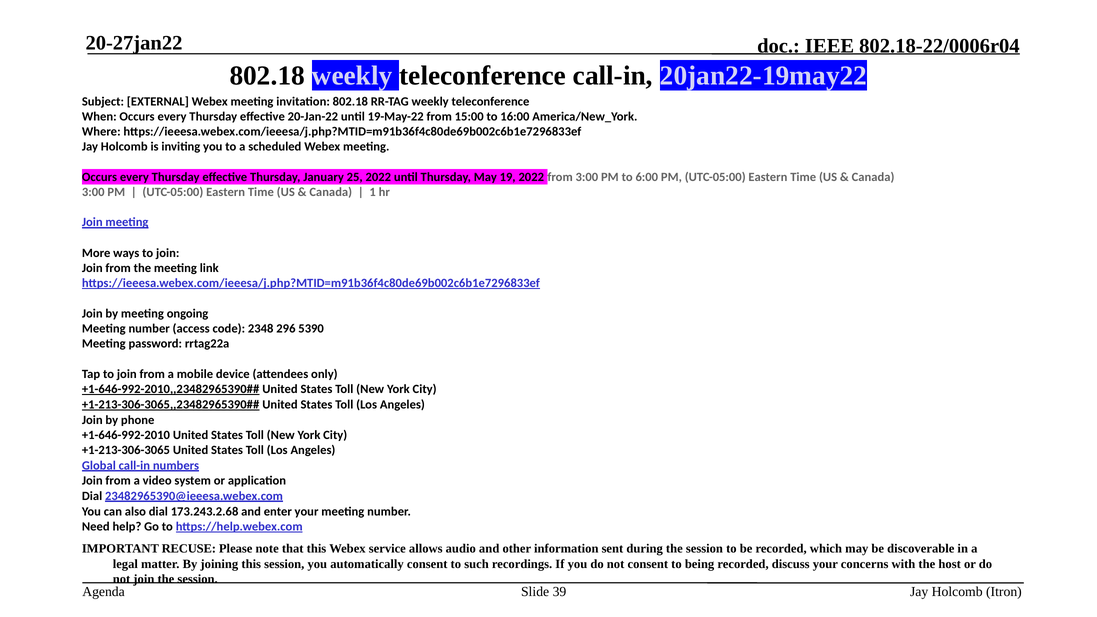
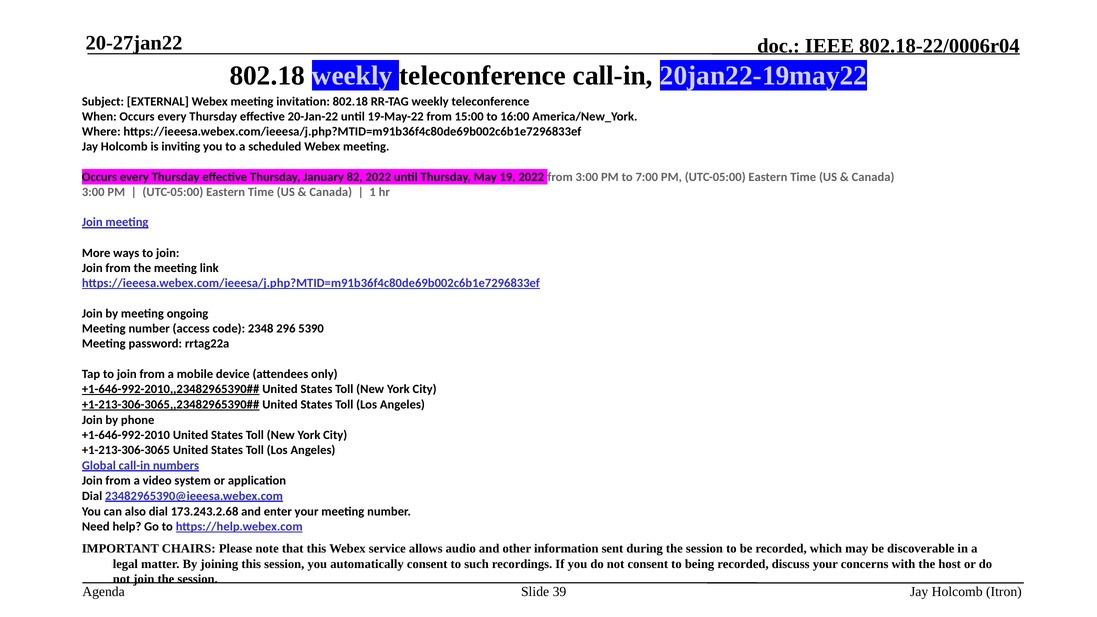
25: 25 -> 82 (355, 177)
6:00: 6:00 -> 7:00 (647, 177)
RECUSE: RECUSE -> CHAIRS (189, 549)
